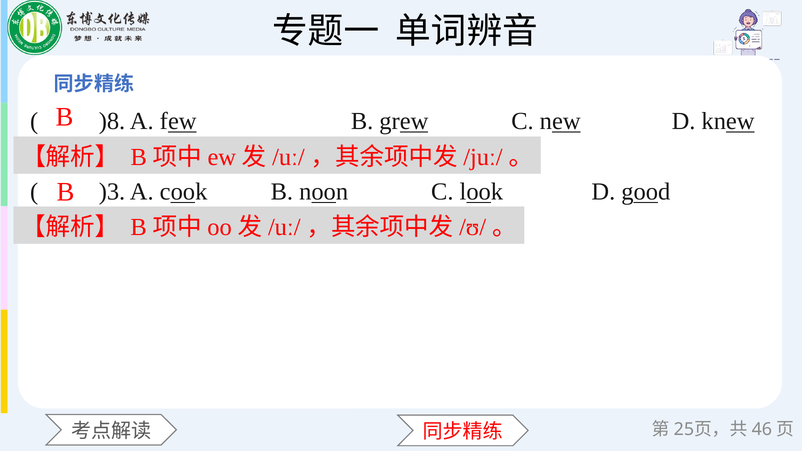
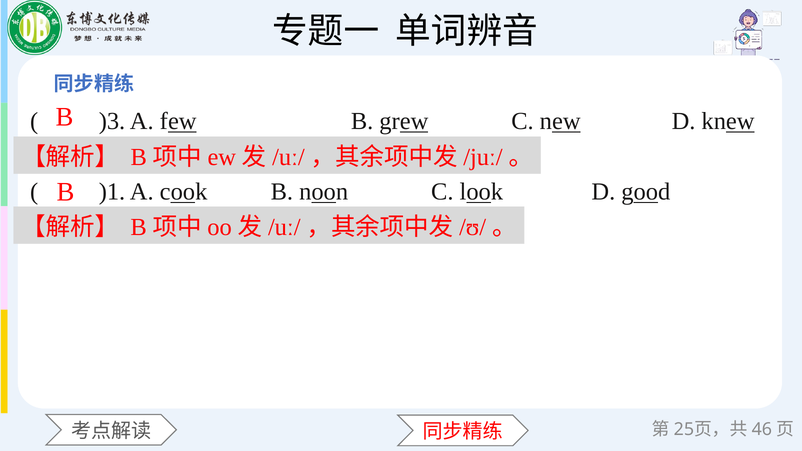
)8: )8 -> )3 (112, 121)
)3: )3 -> )1 (112, 192)
